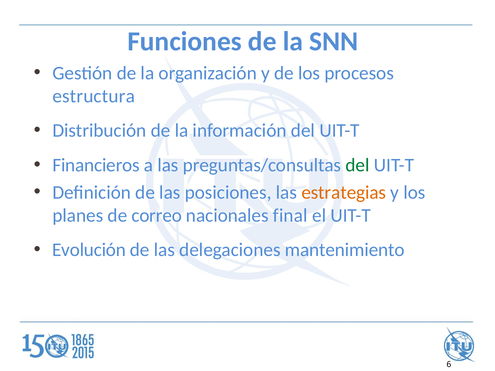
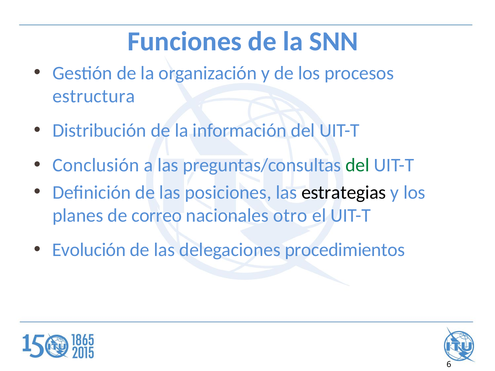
Financieros: Financieros -> Conclusión (96, 165)
estrategias colour: orange -> black (344, 192)
final: final -> otro (290, 216)
mantenimiento: mantenimiento -> procedimientos (345, 250)
